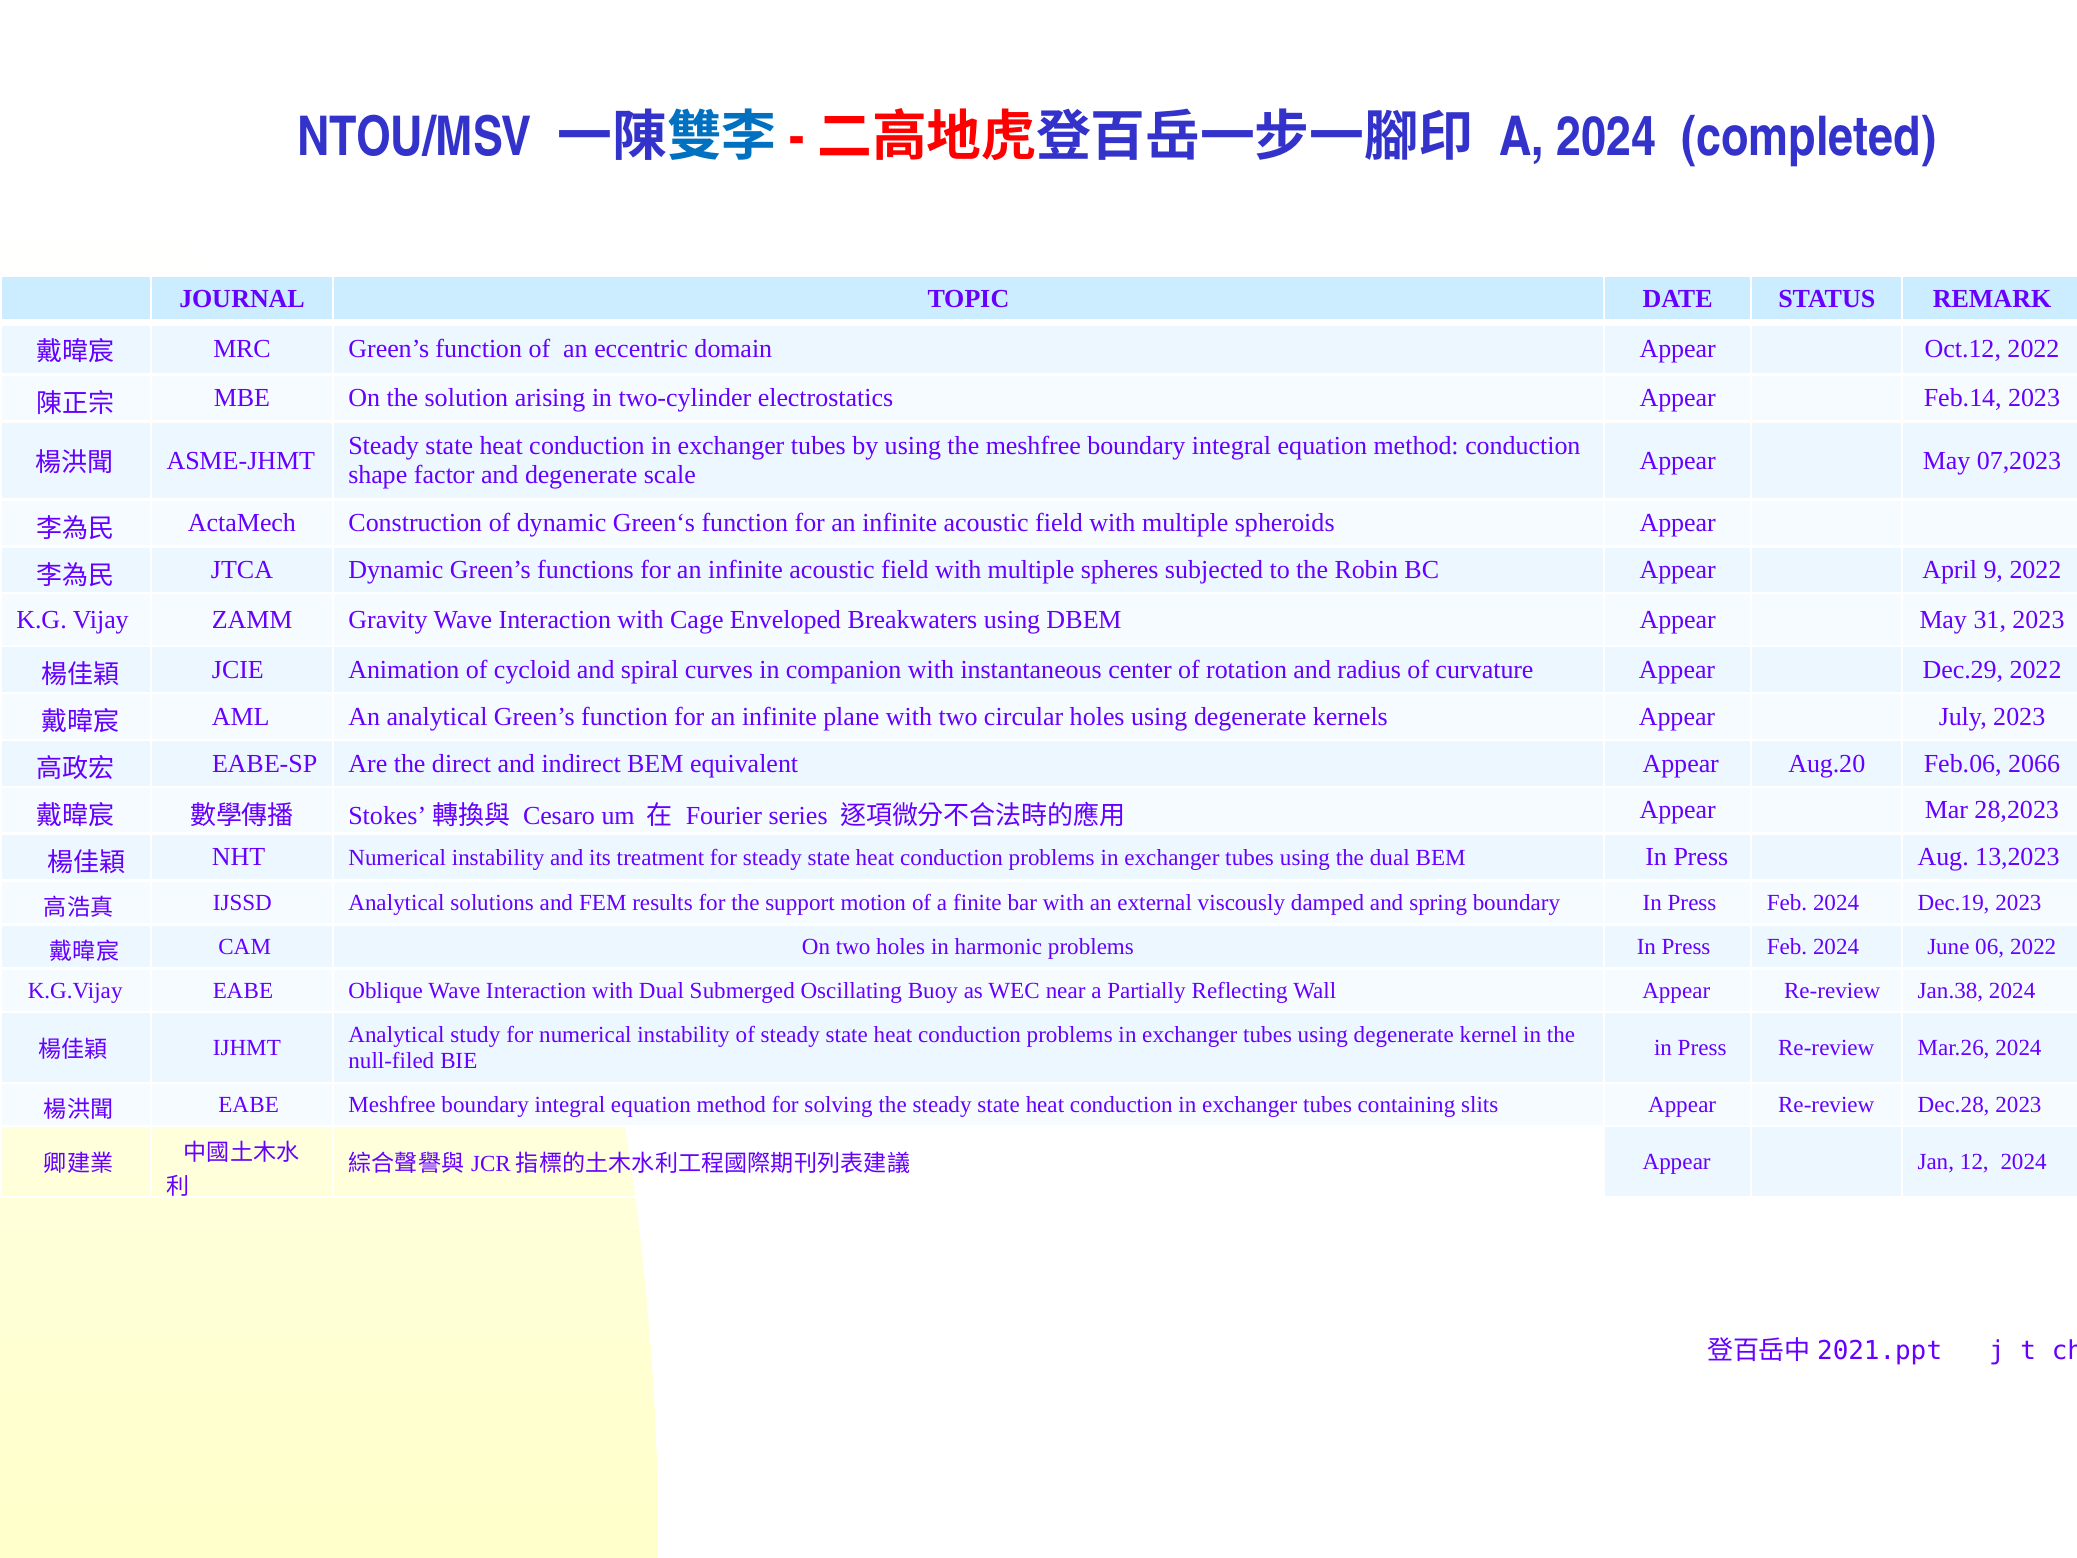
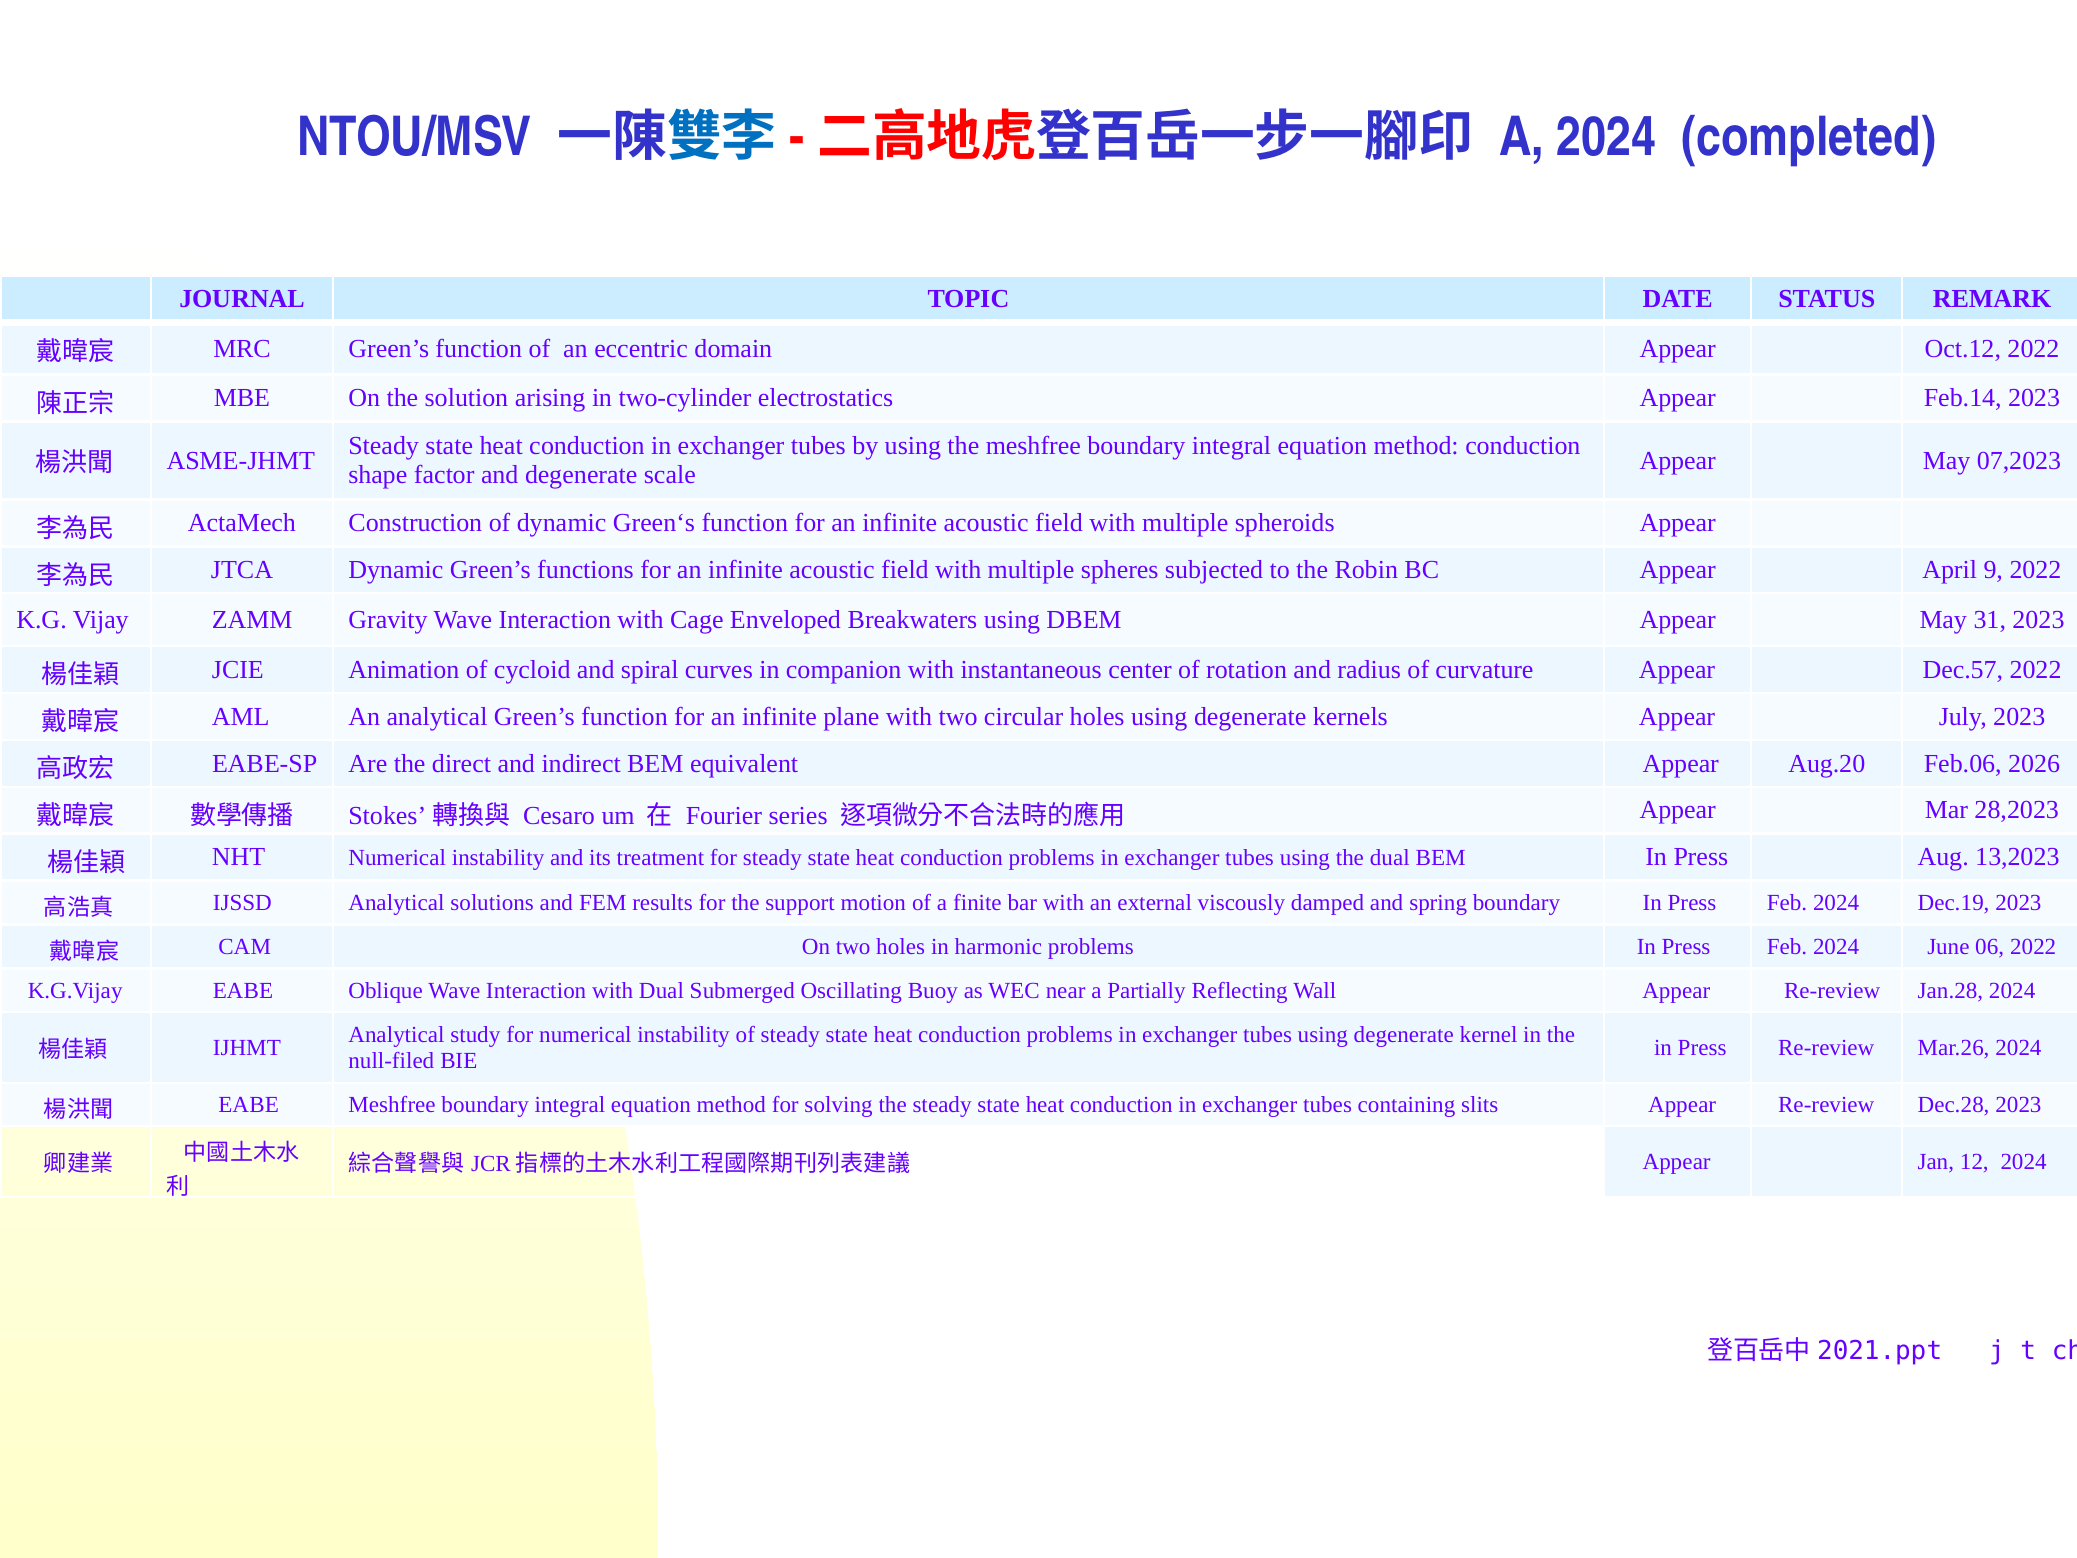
Dec.29: Dec.29 -> Dec.57 (1963, 670)
2066: 2066 -> 2026 (2034, 763)
Jan.38: Jan.38 -> Jan.28 (1950, 990)
